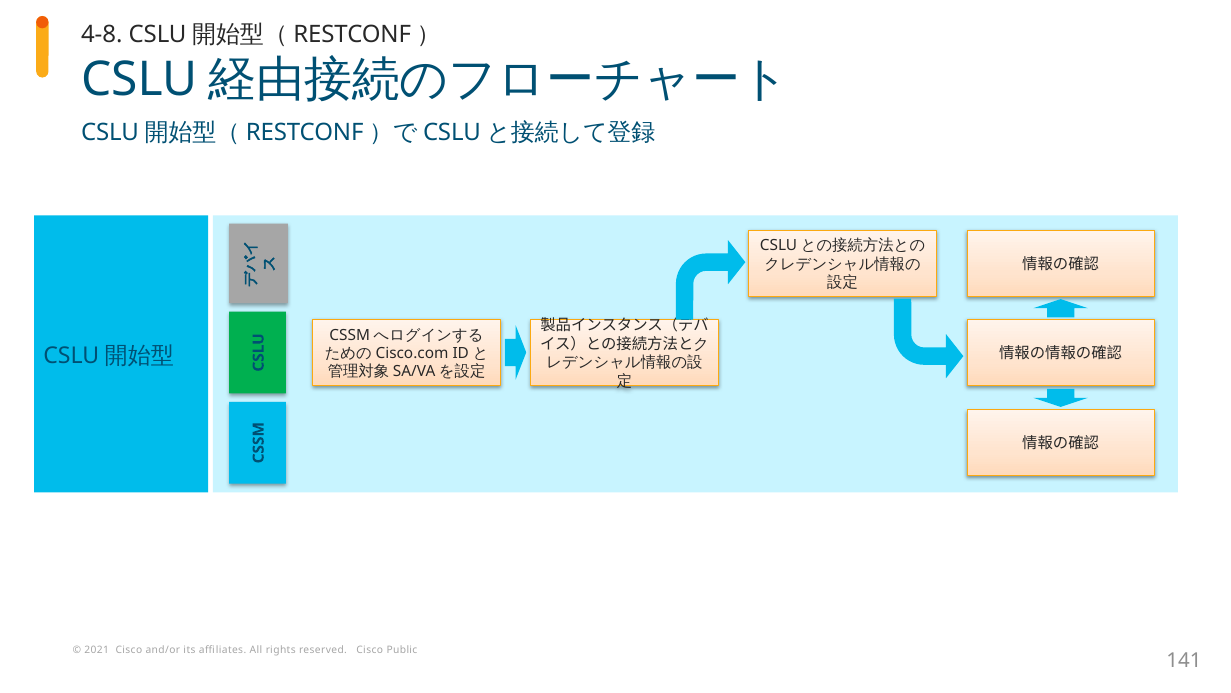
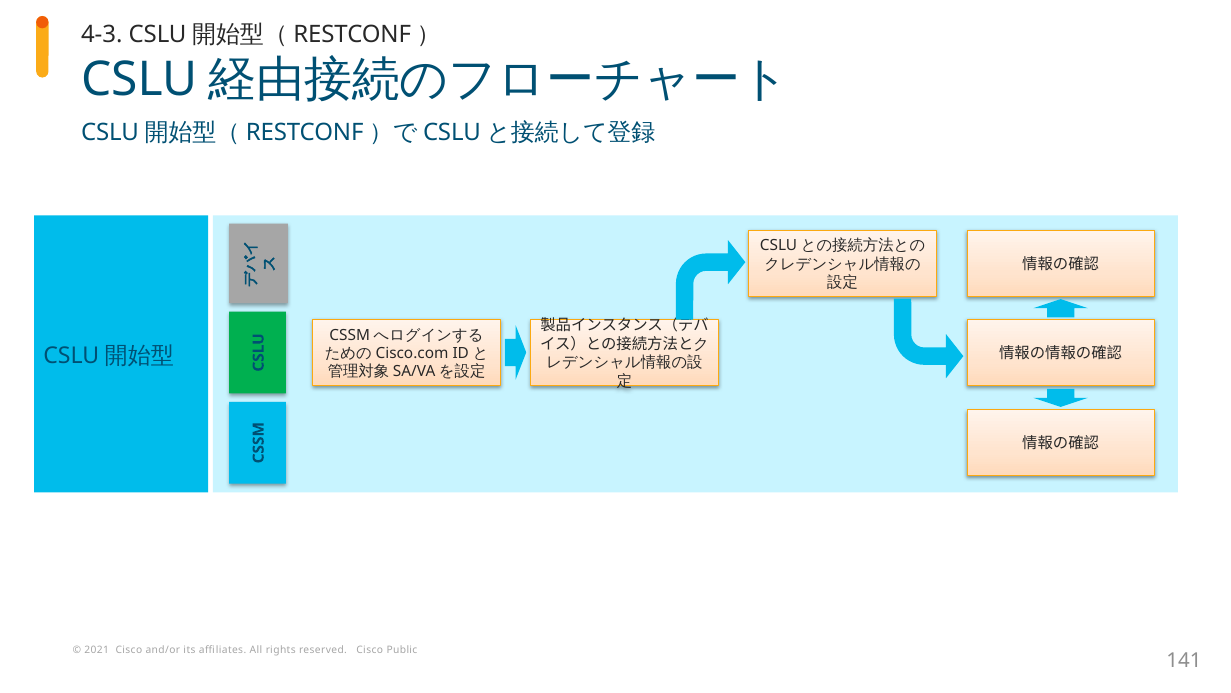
4-8: 4-8 -> 4-3 (102, 35)
